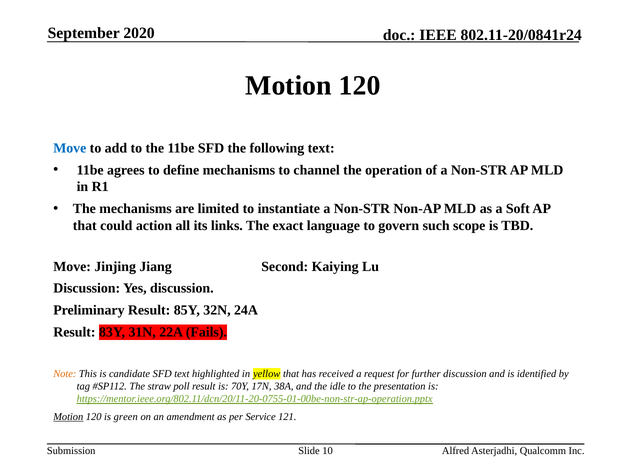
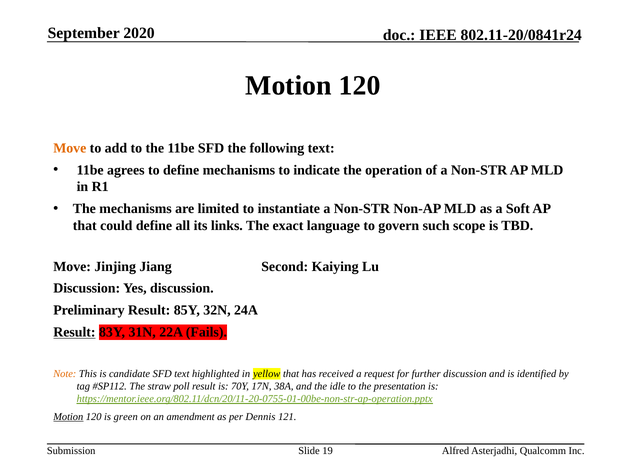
Move colour: blue -> orange (70, 148)
channel: channel -> indicate (317, 170)
could action: action -> define (154, 225)
Result underline: none -> present (74, 332)
Service: Service -> Dennis (261, 416)
10: 10 -> 19 (328, 450)
